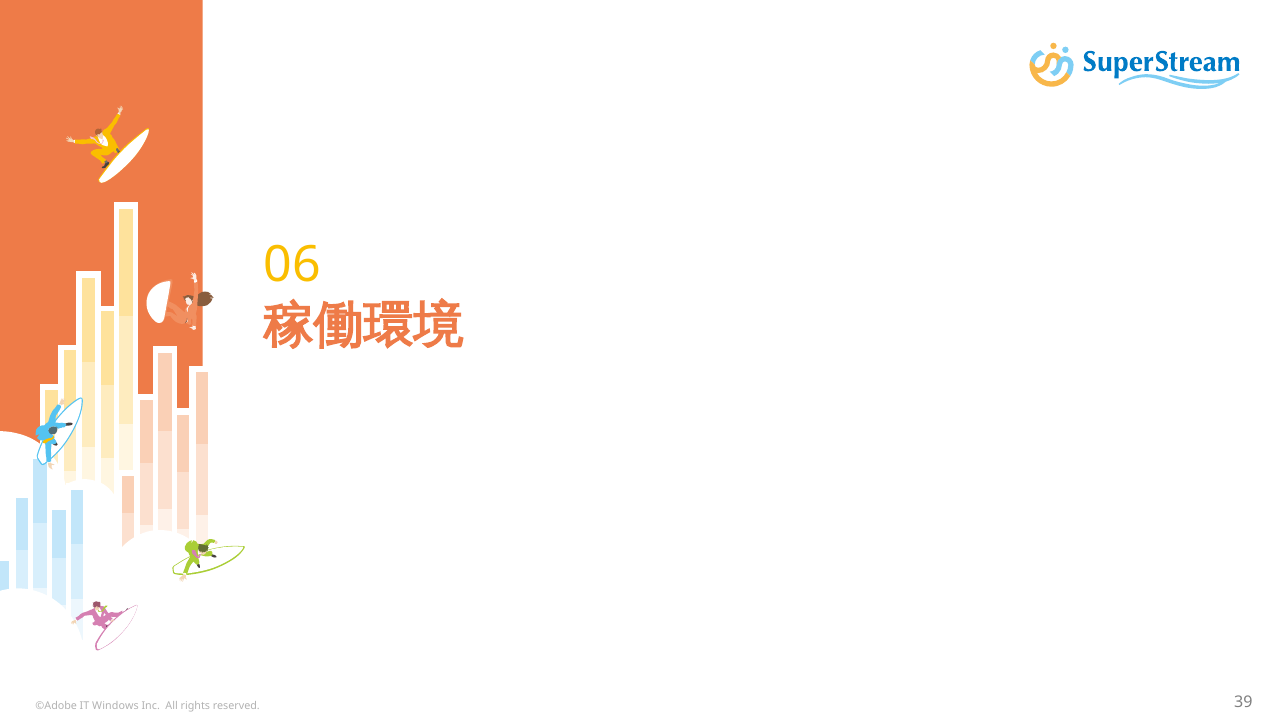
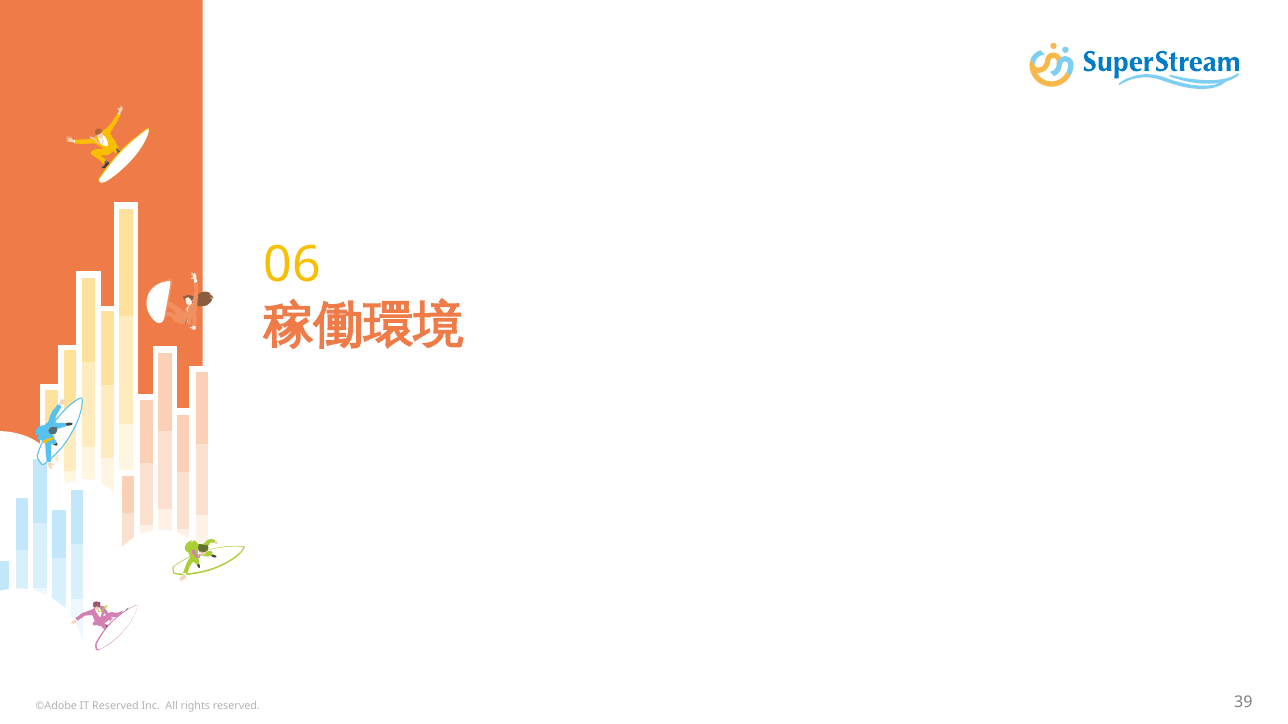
IT Windows: Windows -> Reserved (116, 706)
